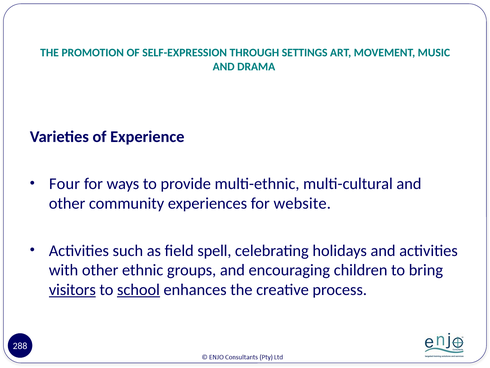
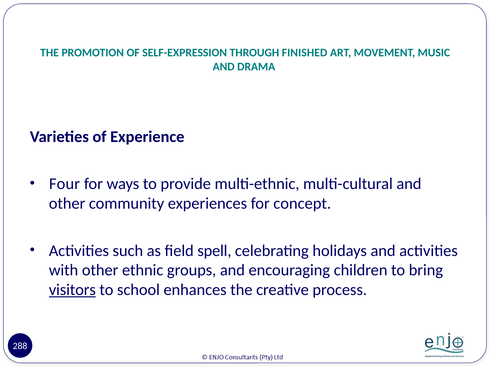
SETTINGS: SETTINGS -> FINISHED (305, 53)
website: website -> concept (302, 203)
school underline: present -> none (138, 289)
